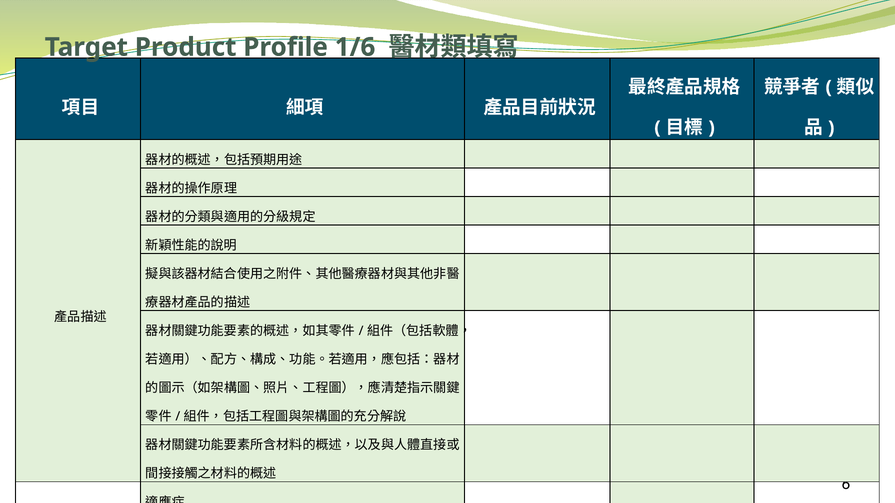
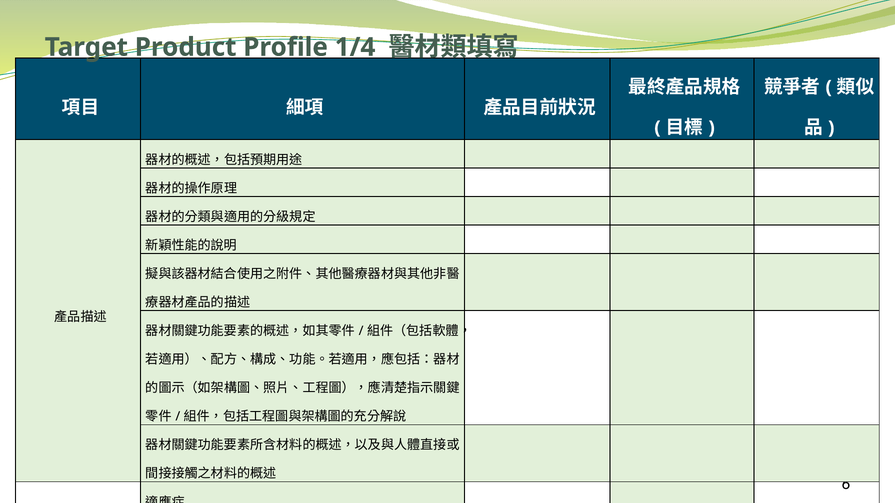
1/6: 1/6 -> 1/4 (355, 47)
